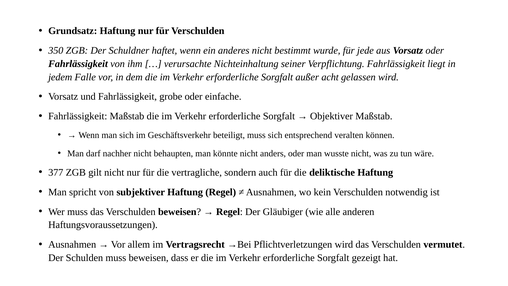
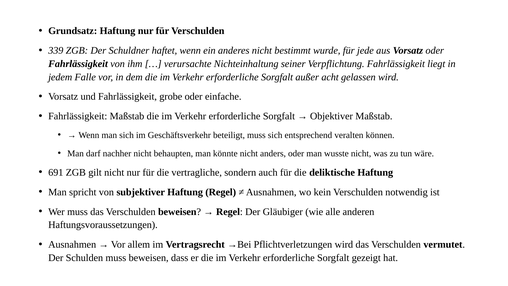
350: 350 -> 339 (56, 50)
377: 377 -> 691 (56, 172)
